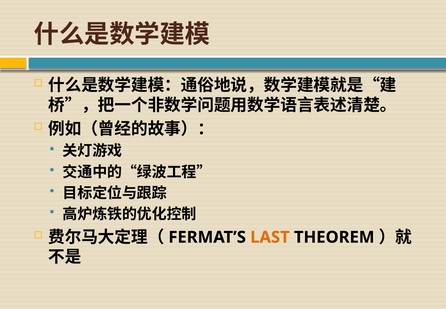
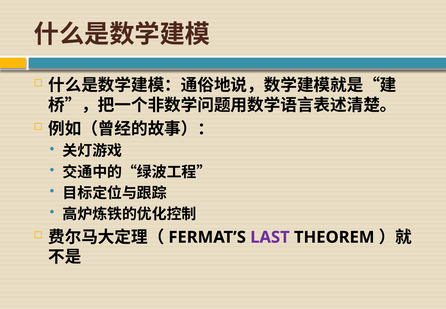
LAST colour: orange -> purple (270, 237)
